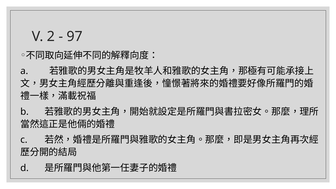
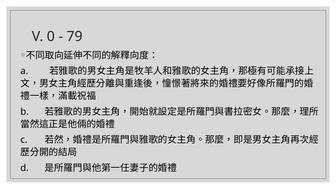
2: 2 -> 0 (51, 37)
97: 97 -> 79 (75, 37)
